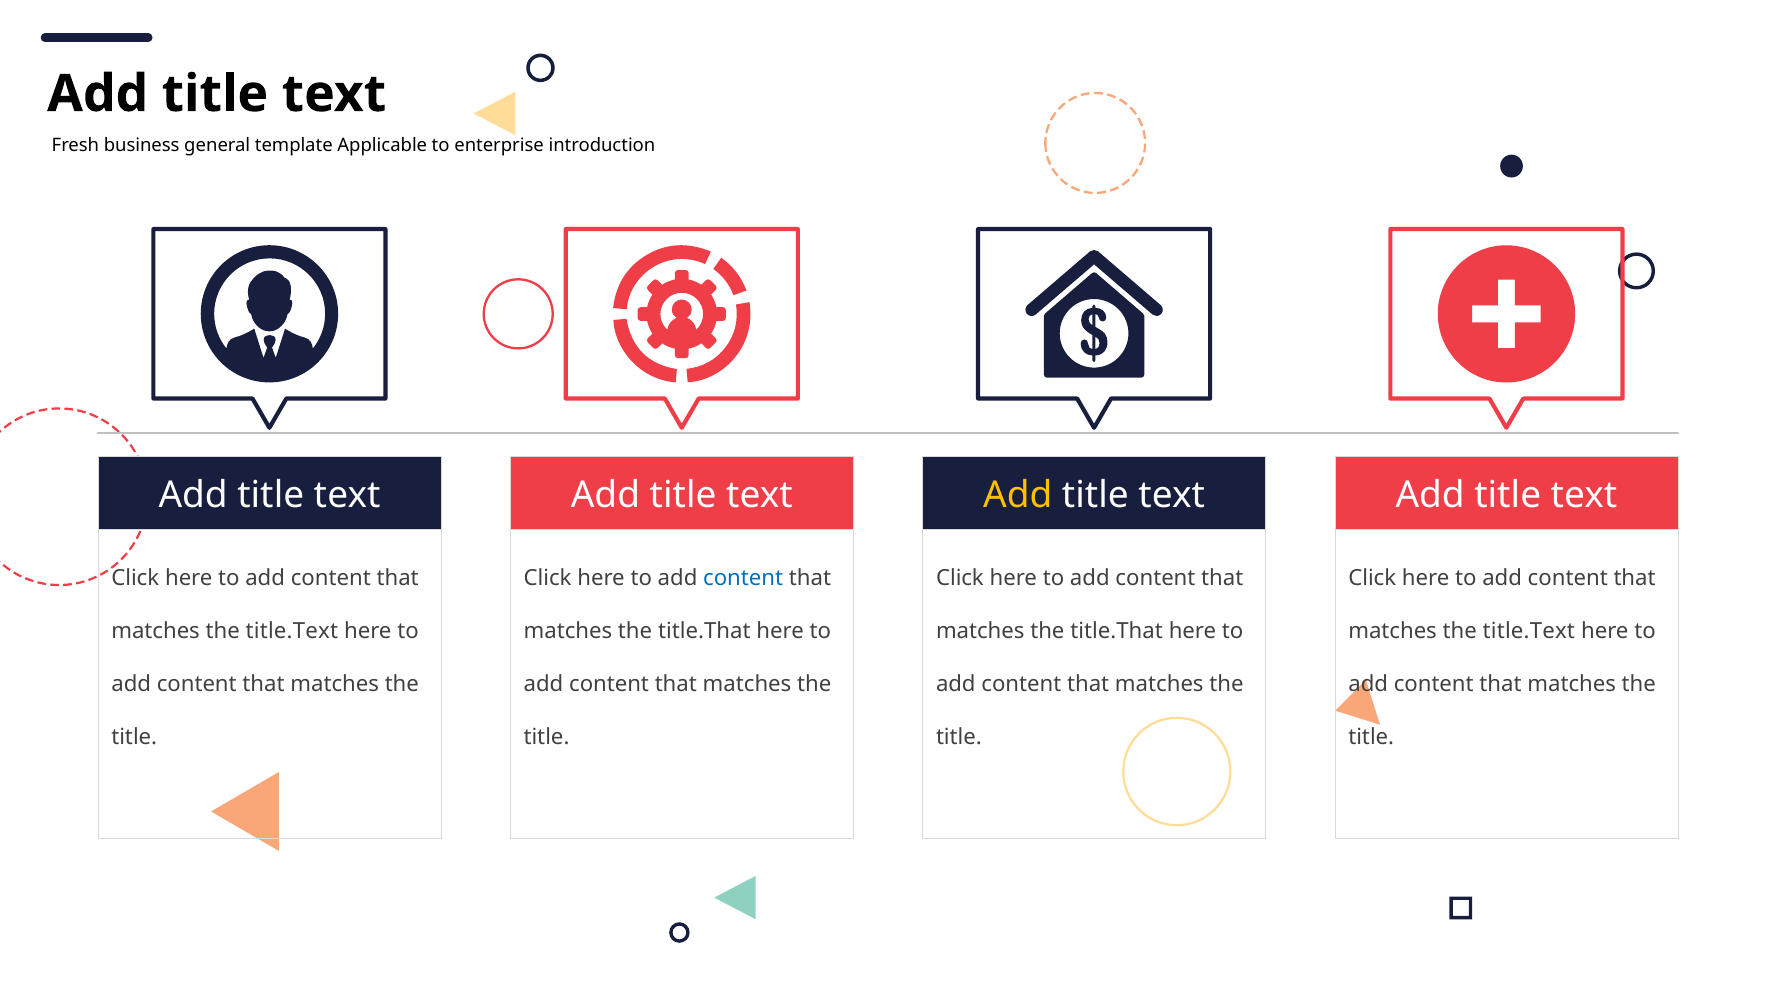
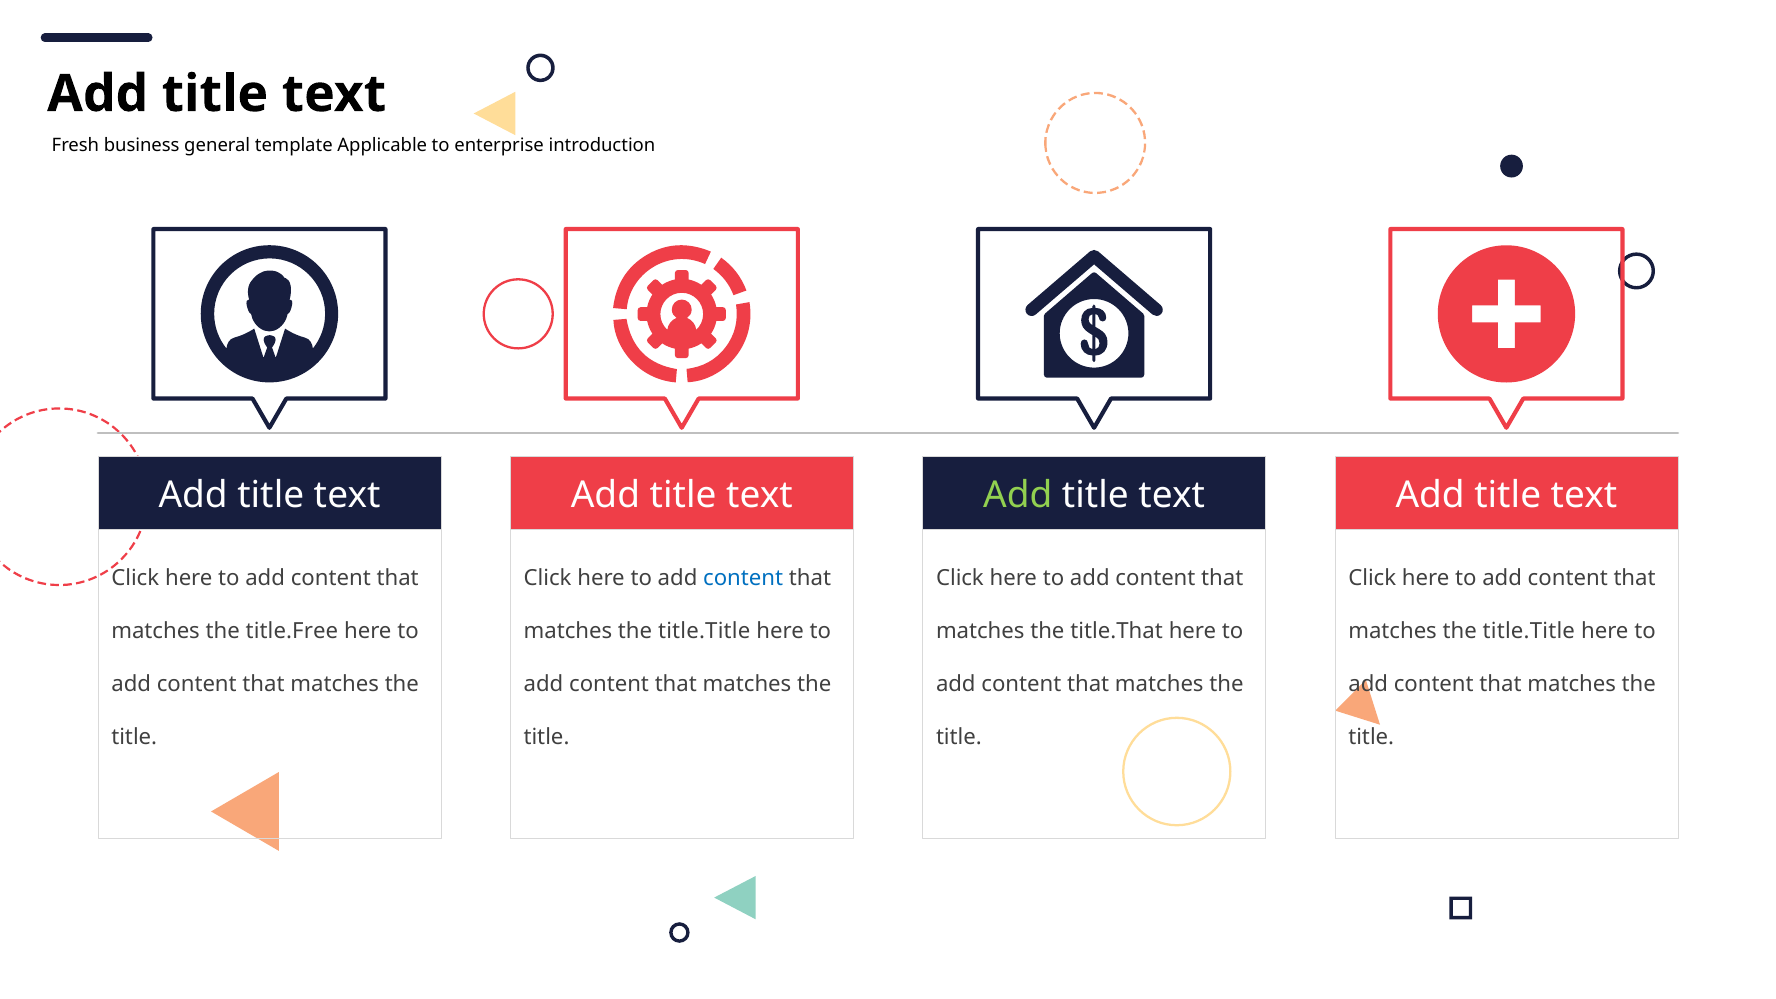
Add colour: yellow -> light green (1018, 496)
title.Text: title.Text -> title.Free (292, 631)
title.That: title.That -> title.Title (704, 631)
title.Text: title.Text -> title.Title (1529, 631)
